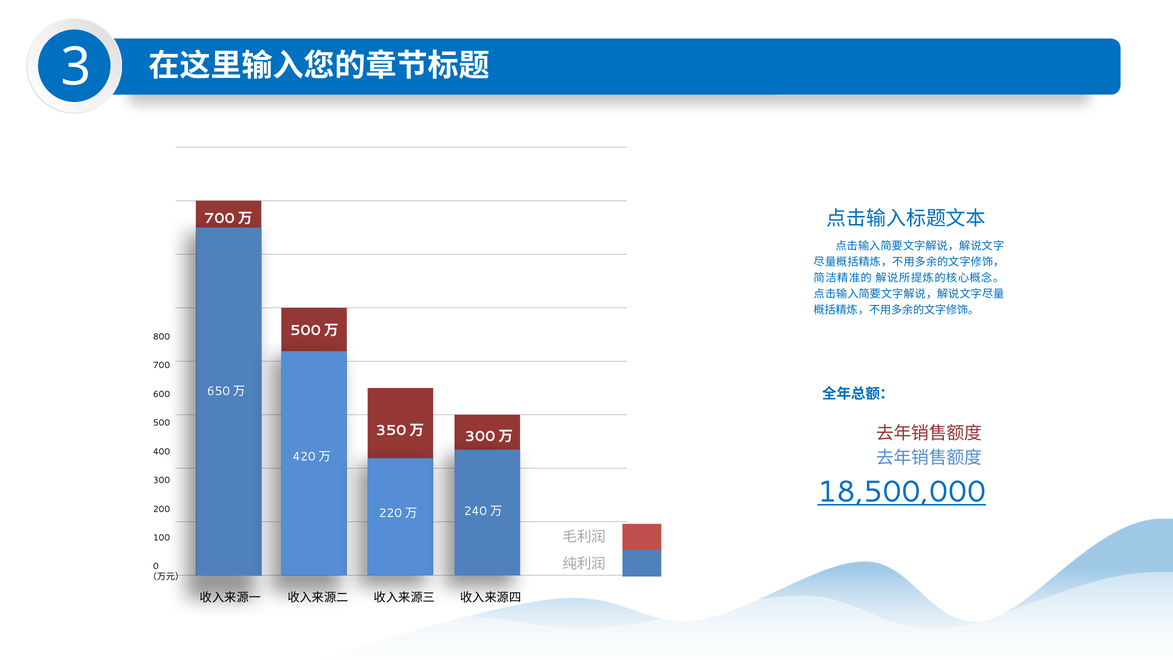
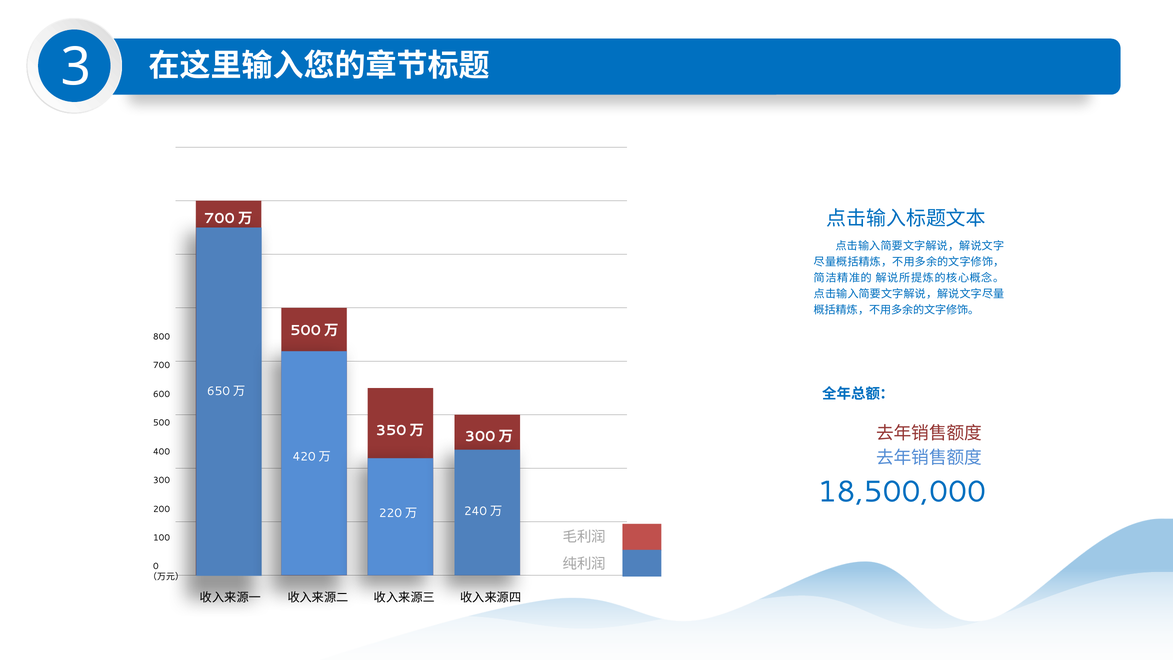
18,500,000 underline: present -> none (902, 492)
